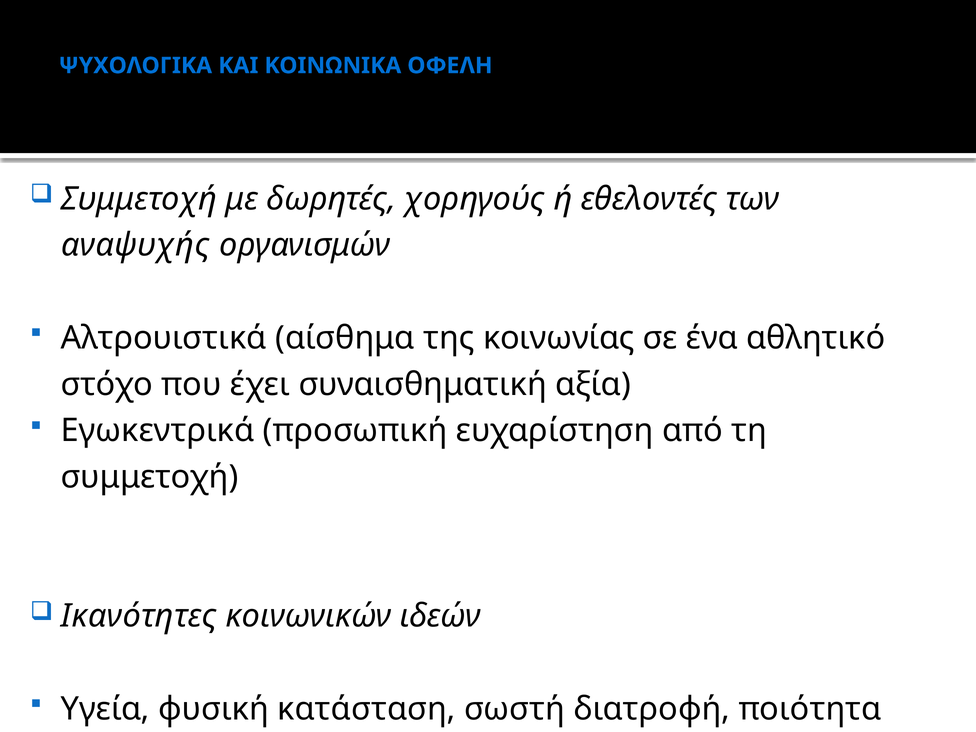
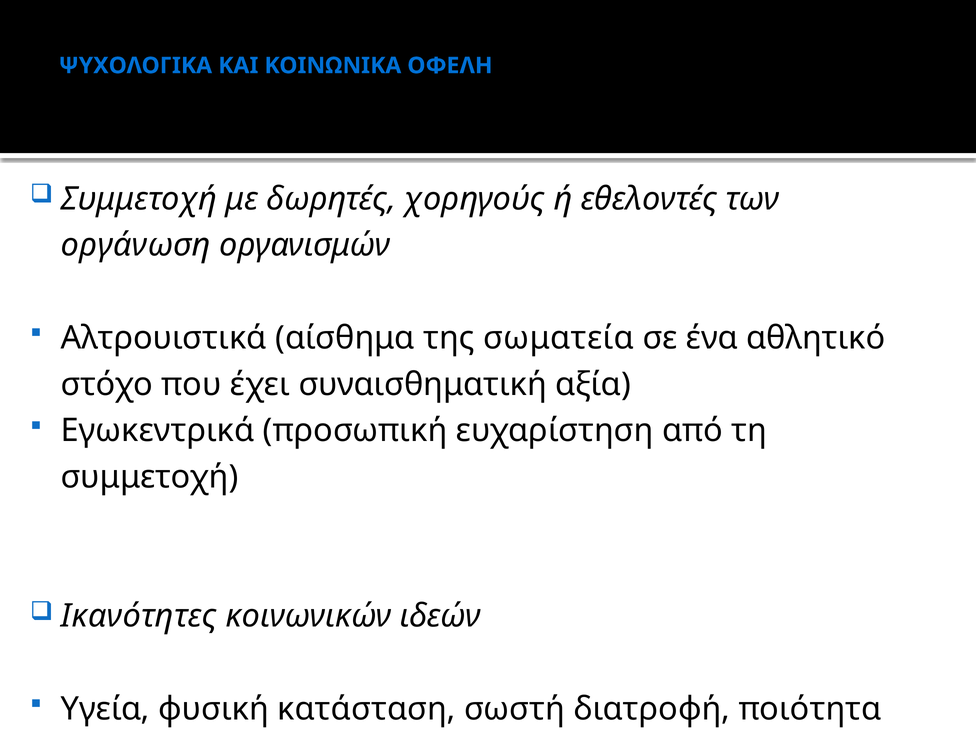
αναψυχής: αναψυχής -> οργάνωση (136, 245)
κοινωνίας: κοινωνίας -> σωματεία (559, 338)
